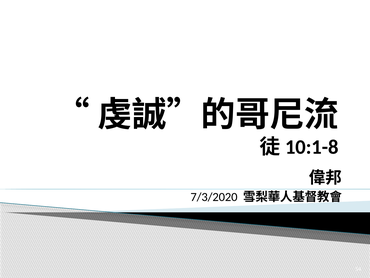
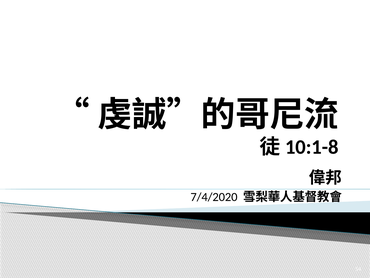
7/3/2020: 7/3/2020 -> 7/4/2020 (214, 197)
